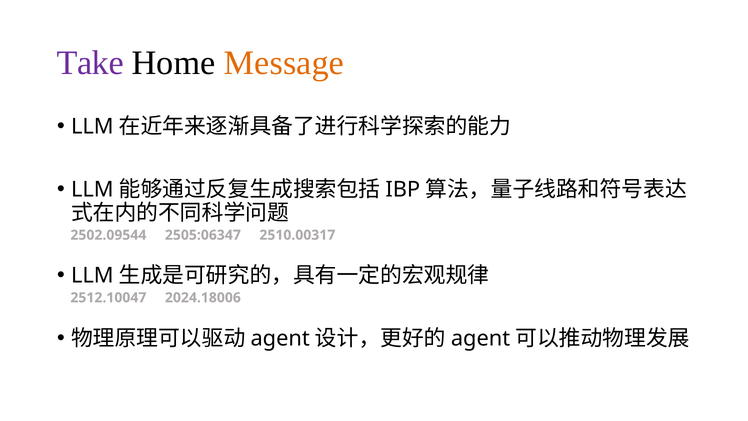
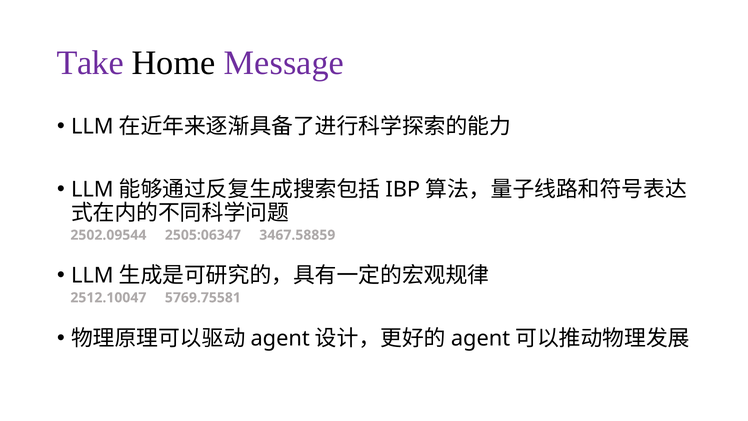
Message colour: orange -> purple (284, 63)
2510.00317: 2510.00317 -> 3467.58859 (297, 235)
2024.18006: 2024.18006 -> 5769.75581 (203, 297)
